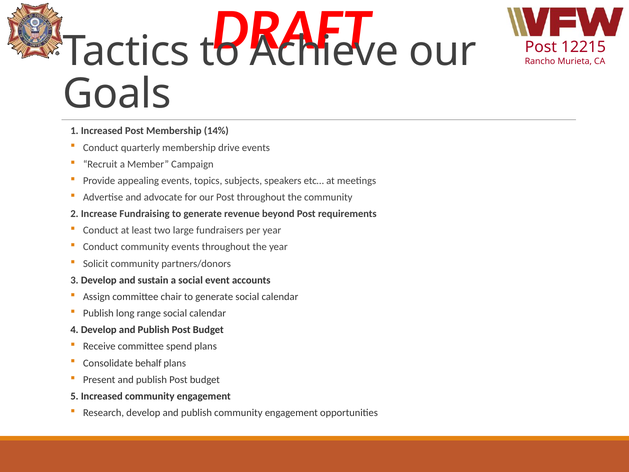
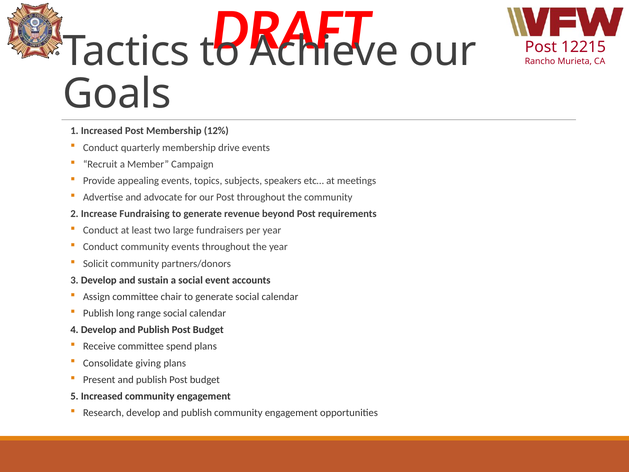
14%: 14% -> 12% (216, 131)
behalf: behalf -> giving (148, 363)
